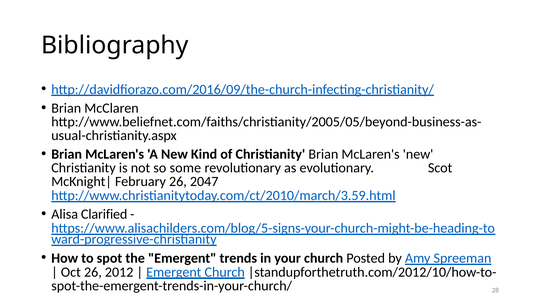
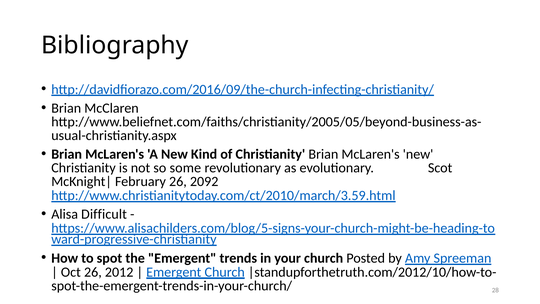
2047: 2047 -> 2092 (204, 181)
Clarified: Clarified -> Difficult (104, 214)
